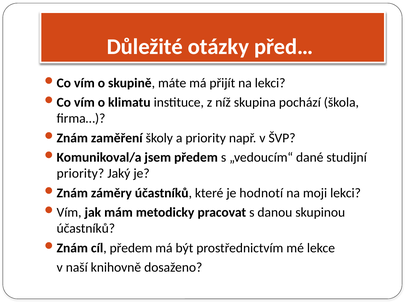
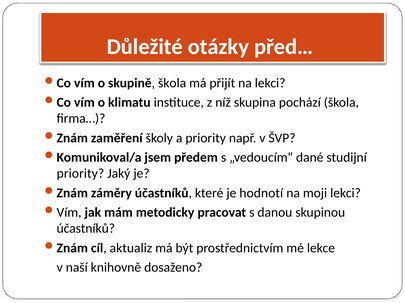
skupině máte: máte -> škola (172, 83)
cíl předem: předem -> aktualiz (131, 249)
